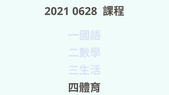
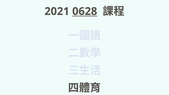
0628 underline: none -> present (85, 11)
